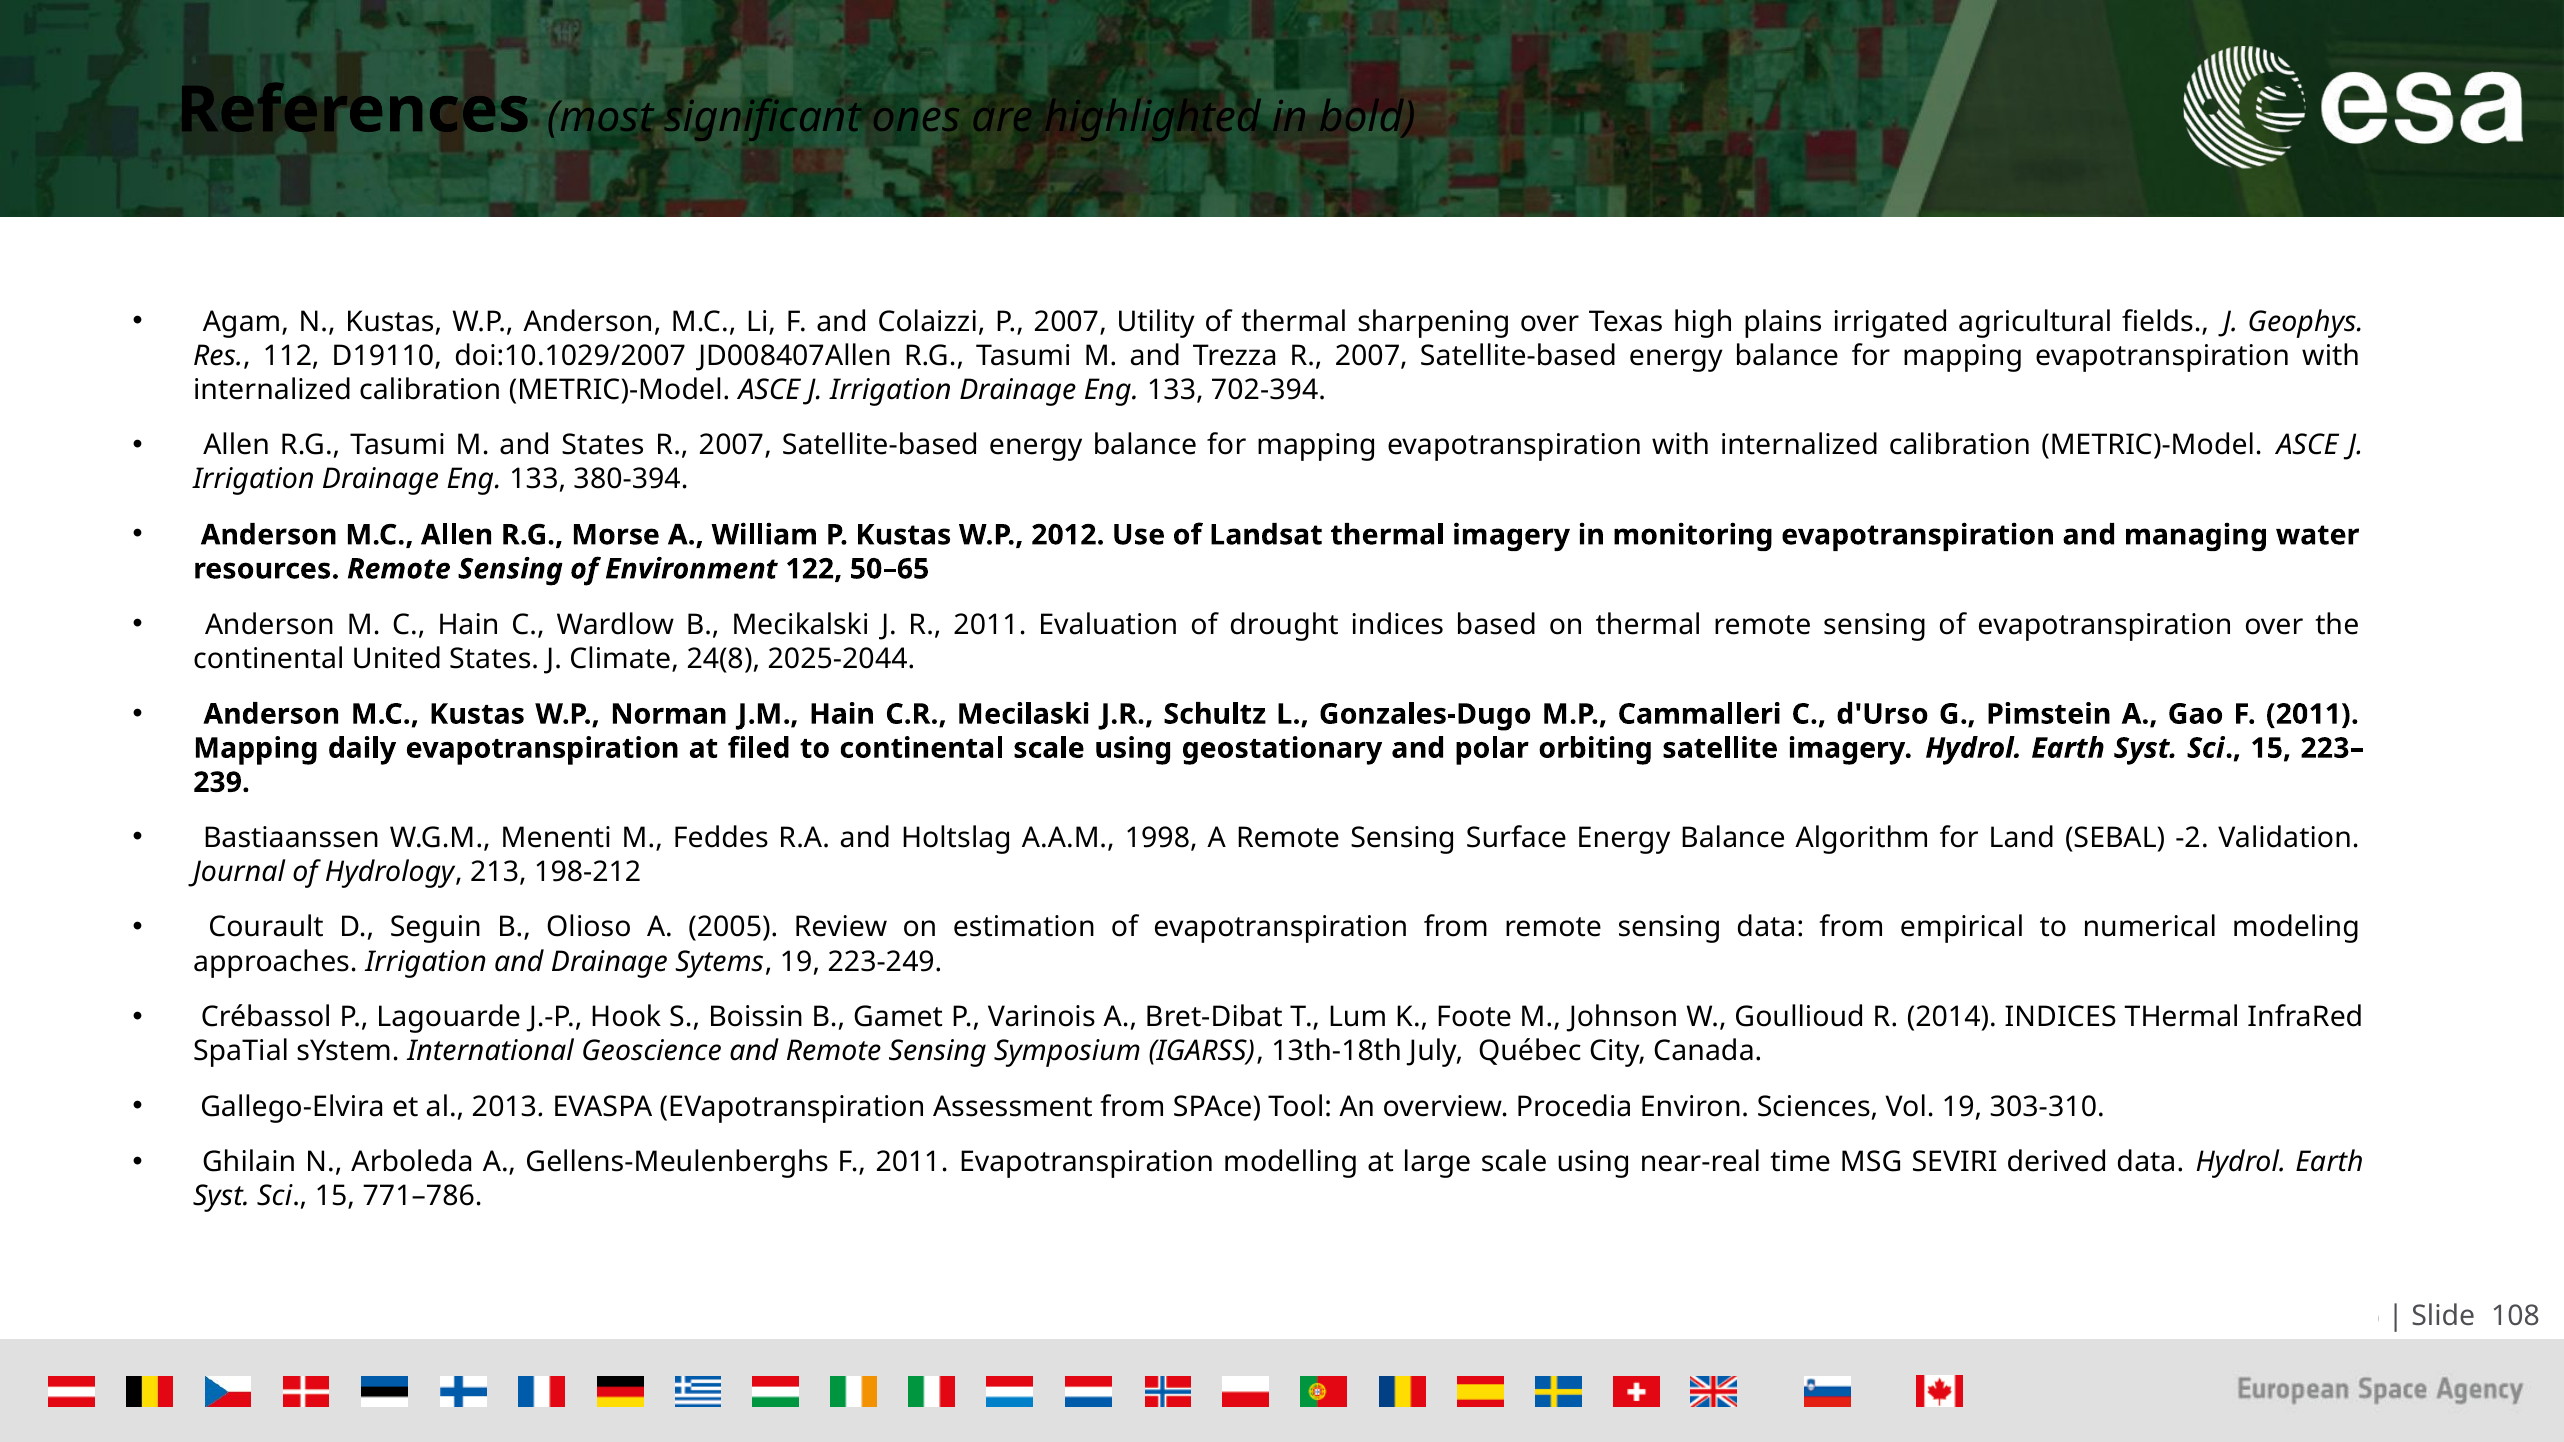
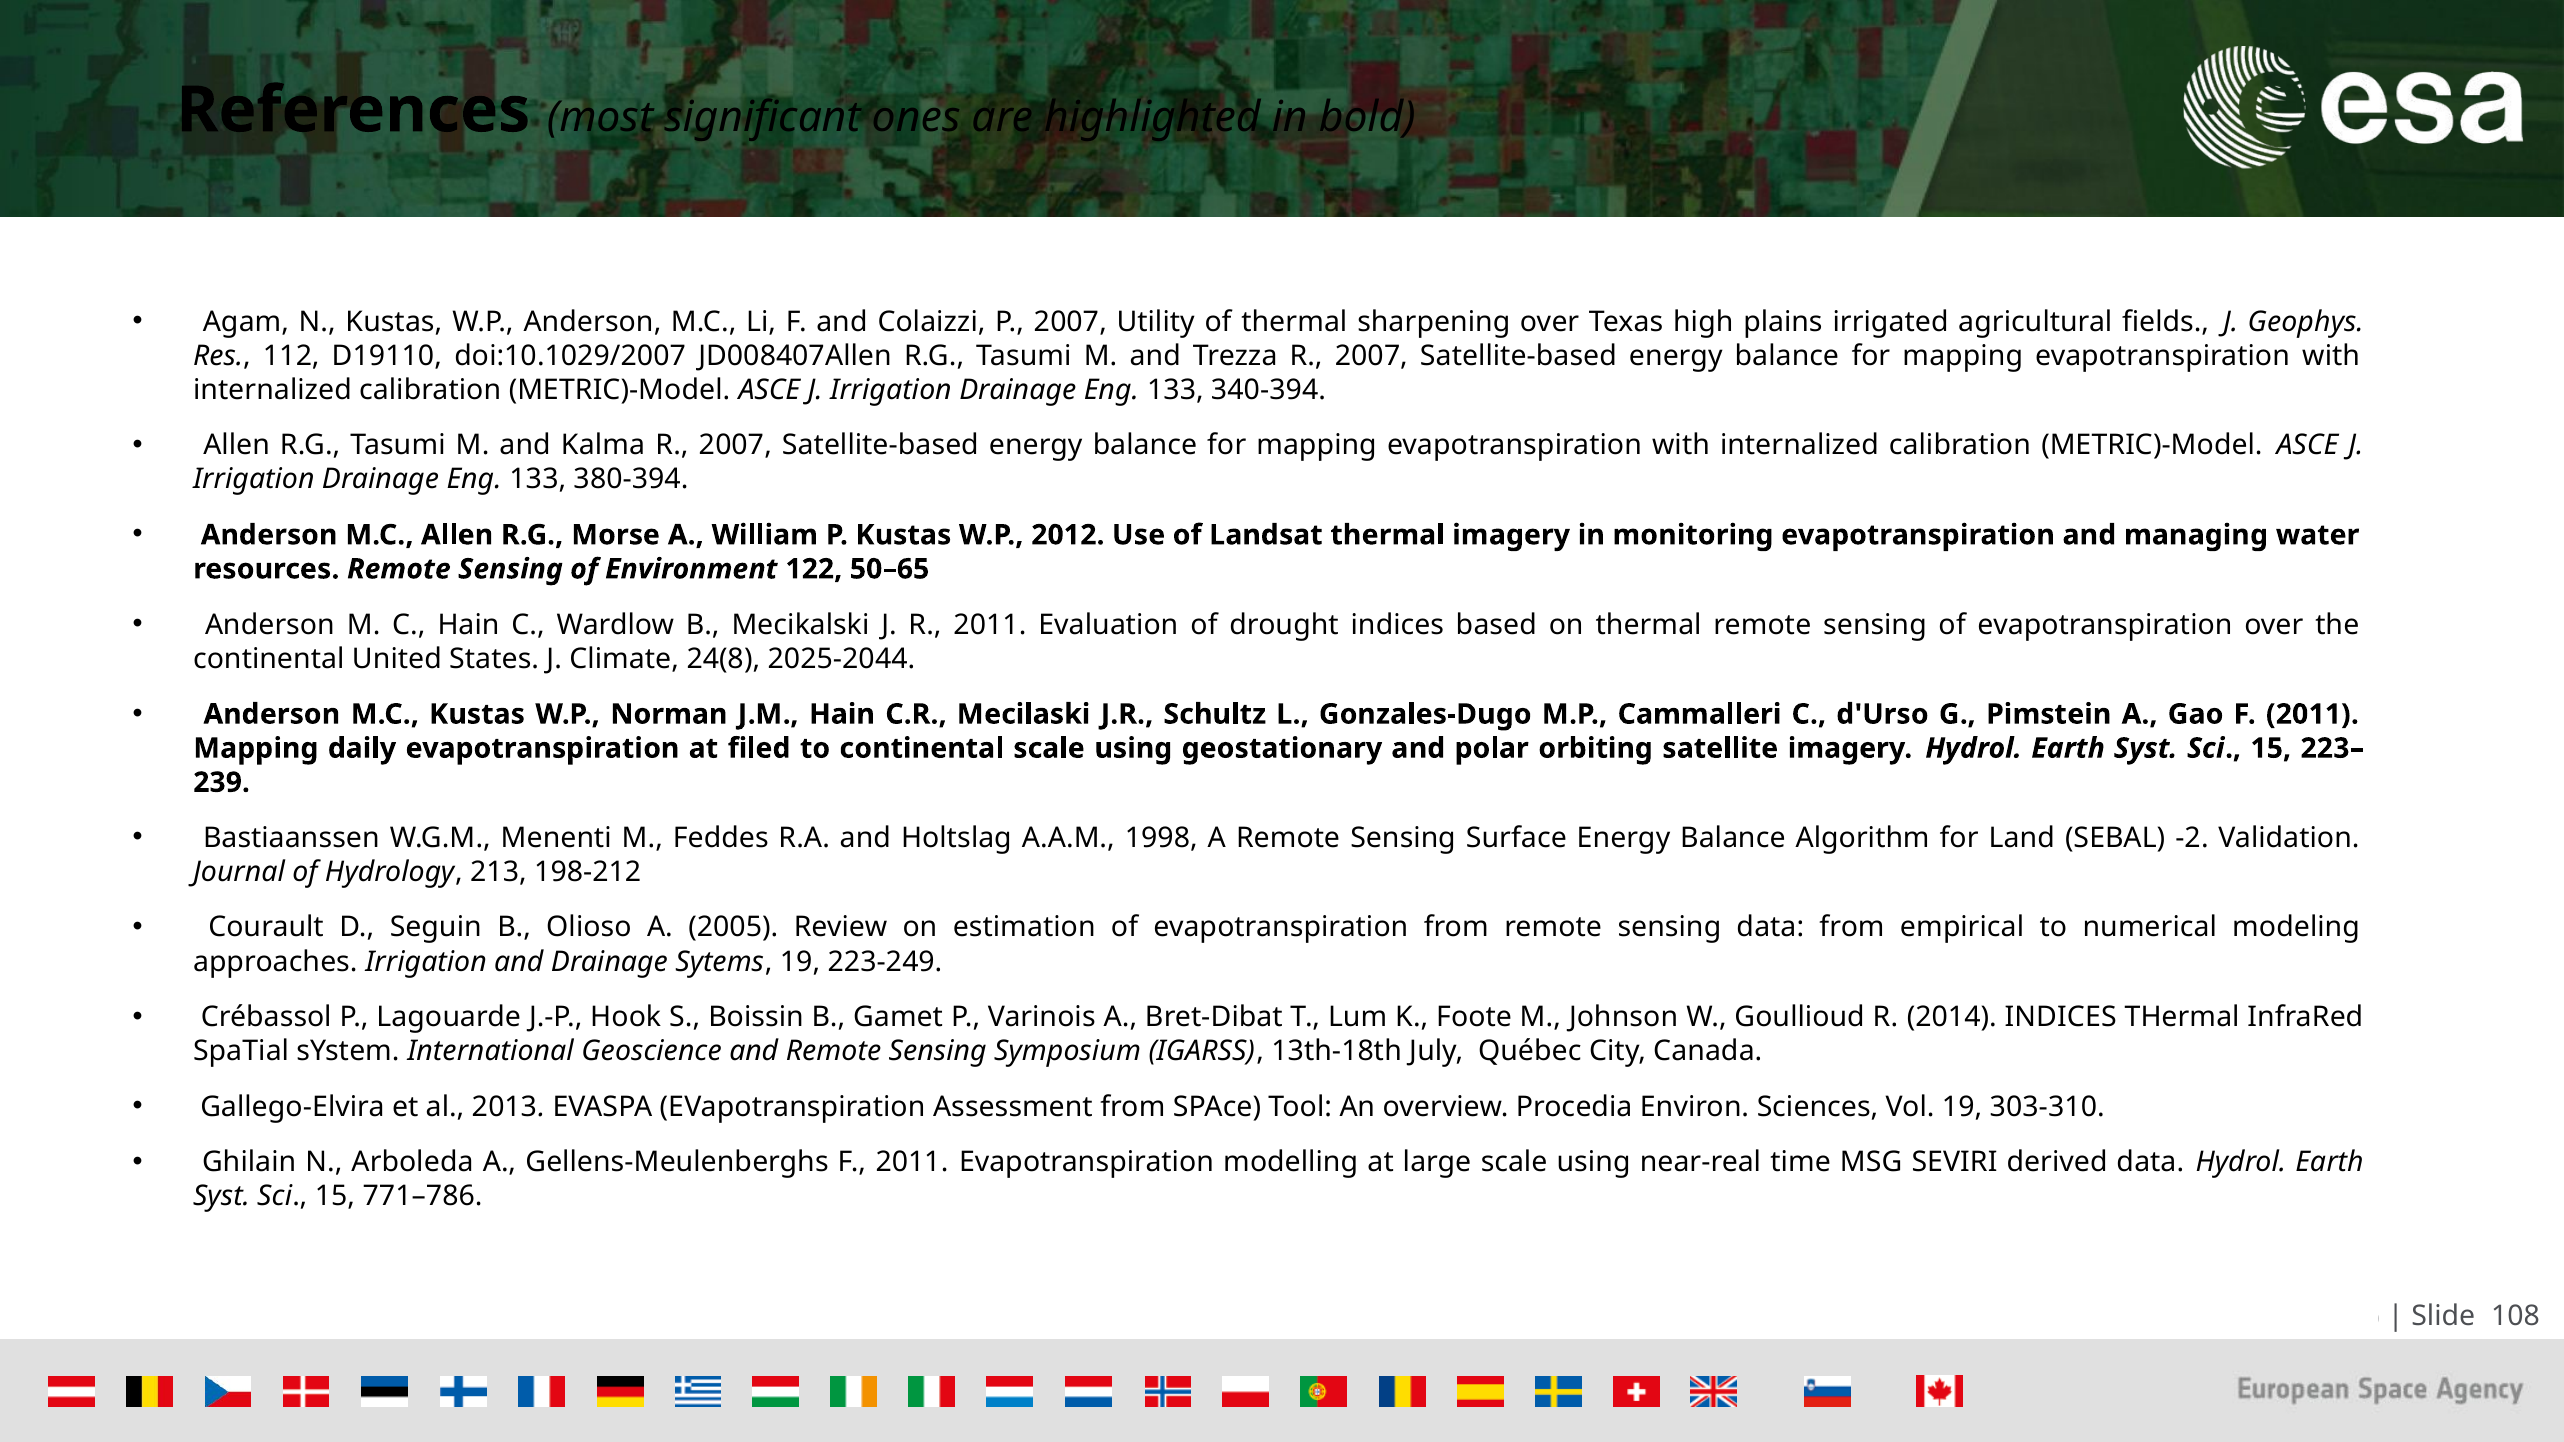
702-394: 702-394 -> 340-394 (1269, 390)
and States: States -> Kalma (603, 445)
